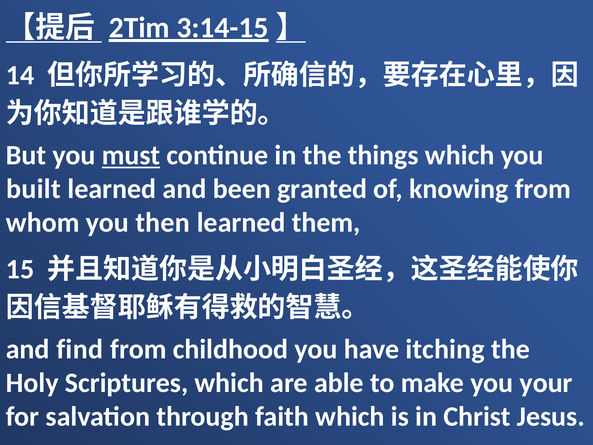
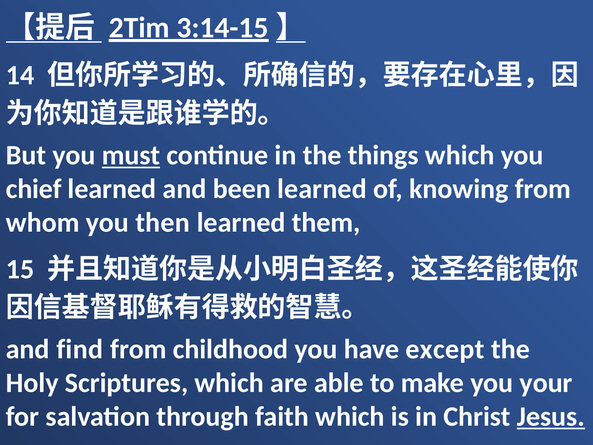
built: built -> chief (34, 189)
been granted: granted -> learned (322, 189)
itching: itching -> except (445, 349)
Jesus underline: none -> present (551, 416)
